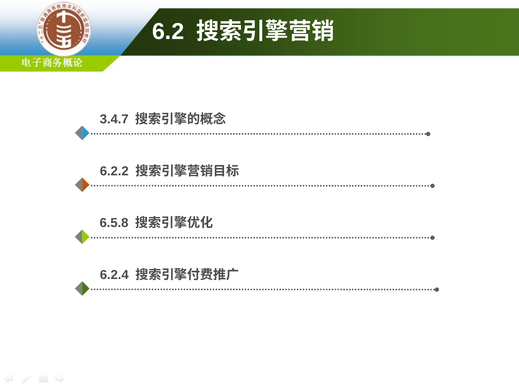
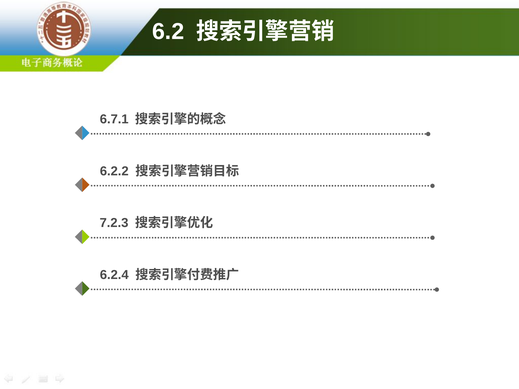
3.4.7: 3.4.7 -> 6.7.1 (114, 119)
6.5.8: 6.5.8 -> 7.2.3 (114, 223)
